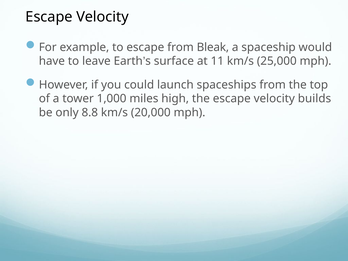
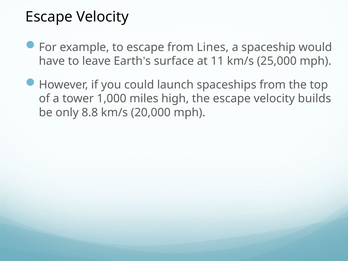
Bleak: Bleak -> Lines (213, 47)
